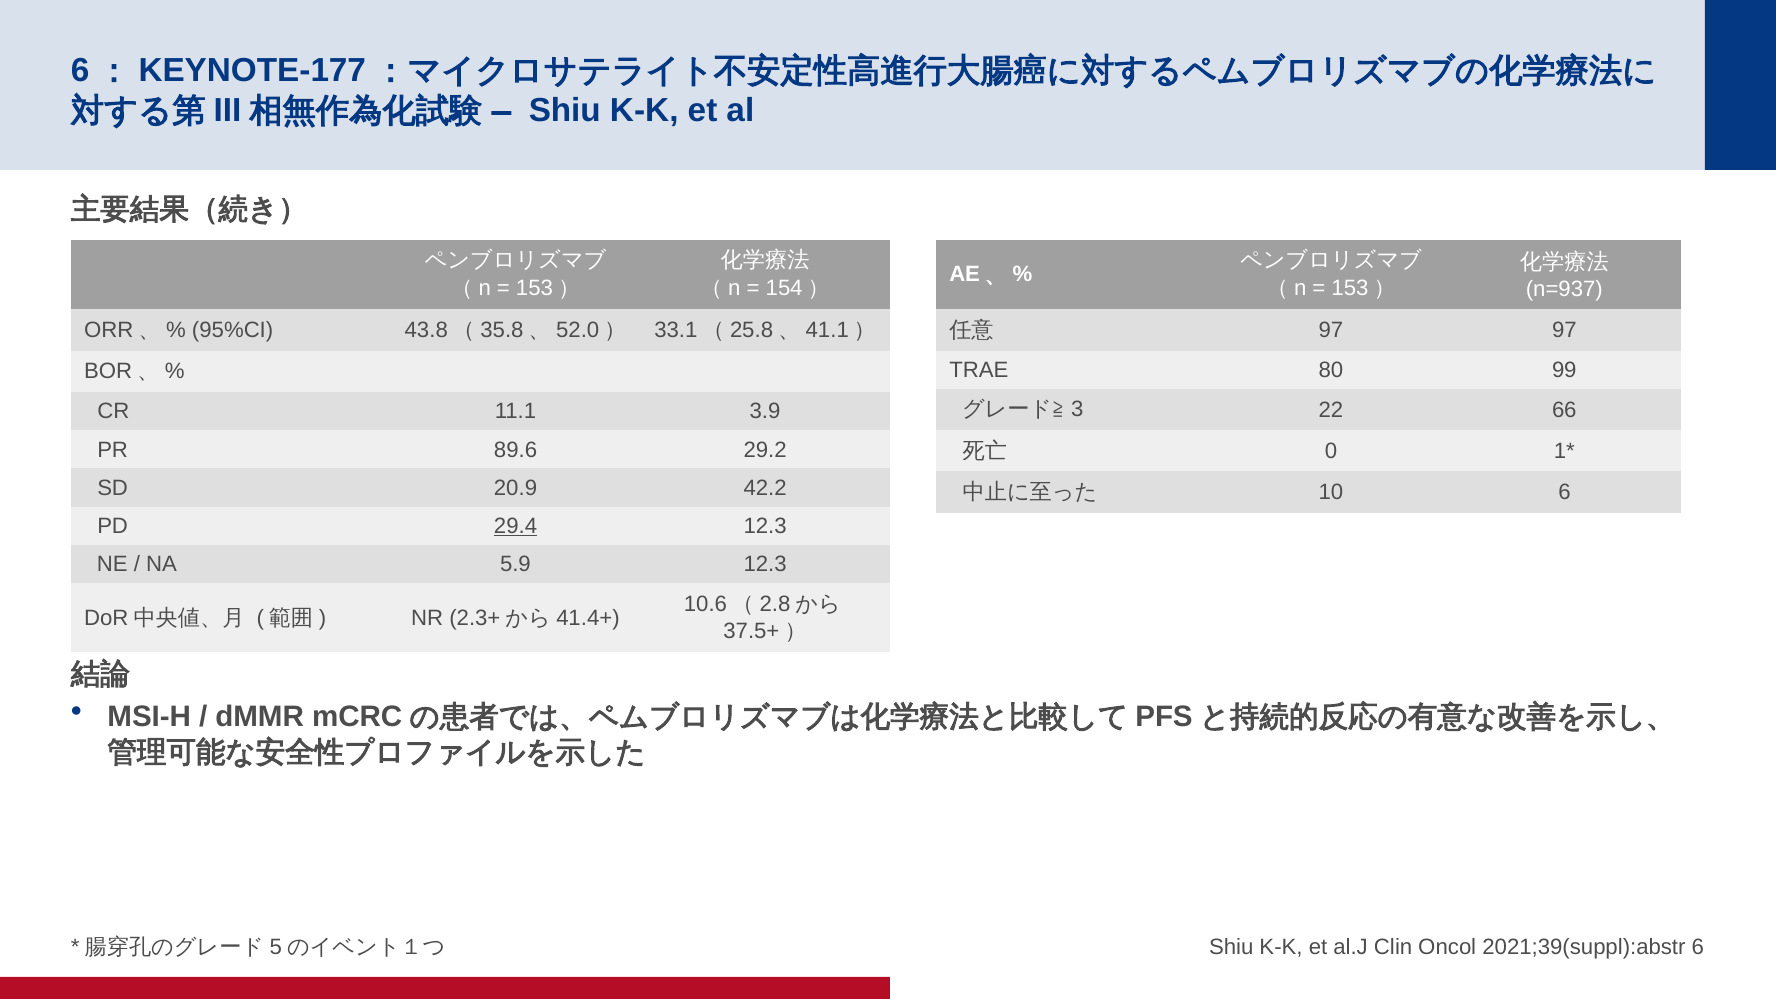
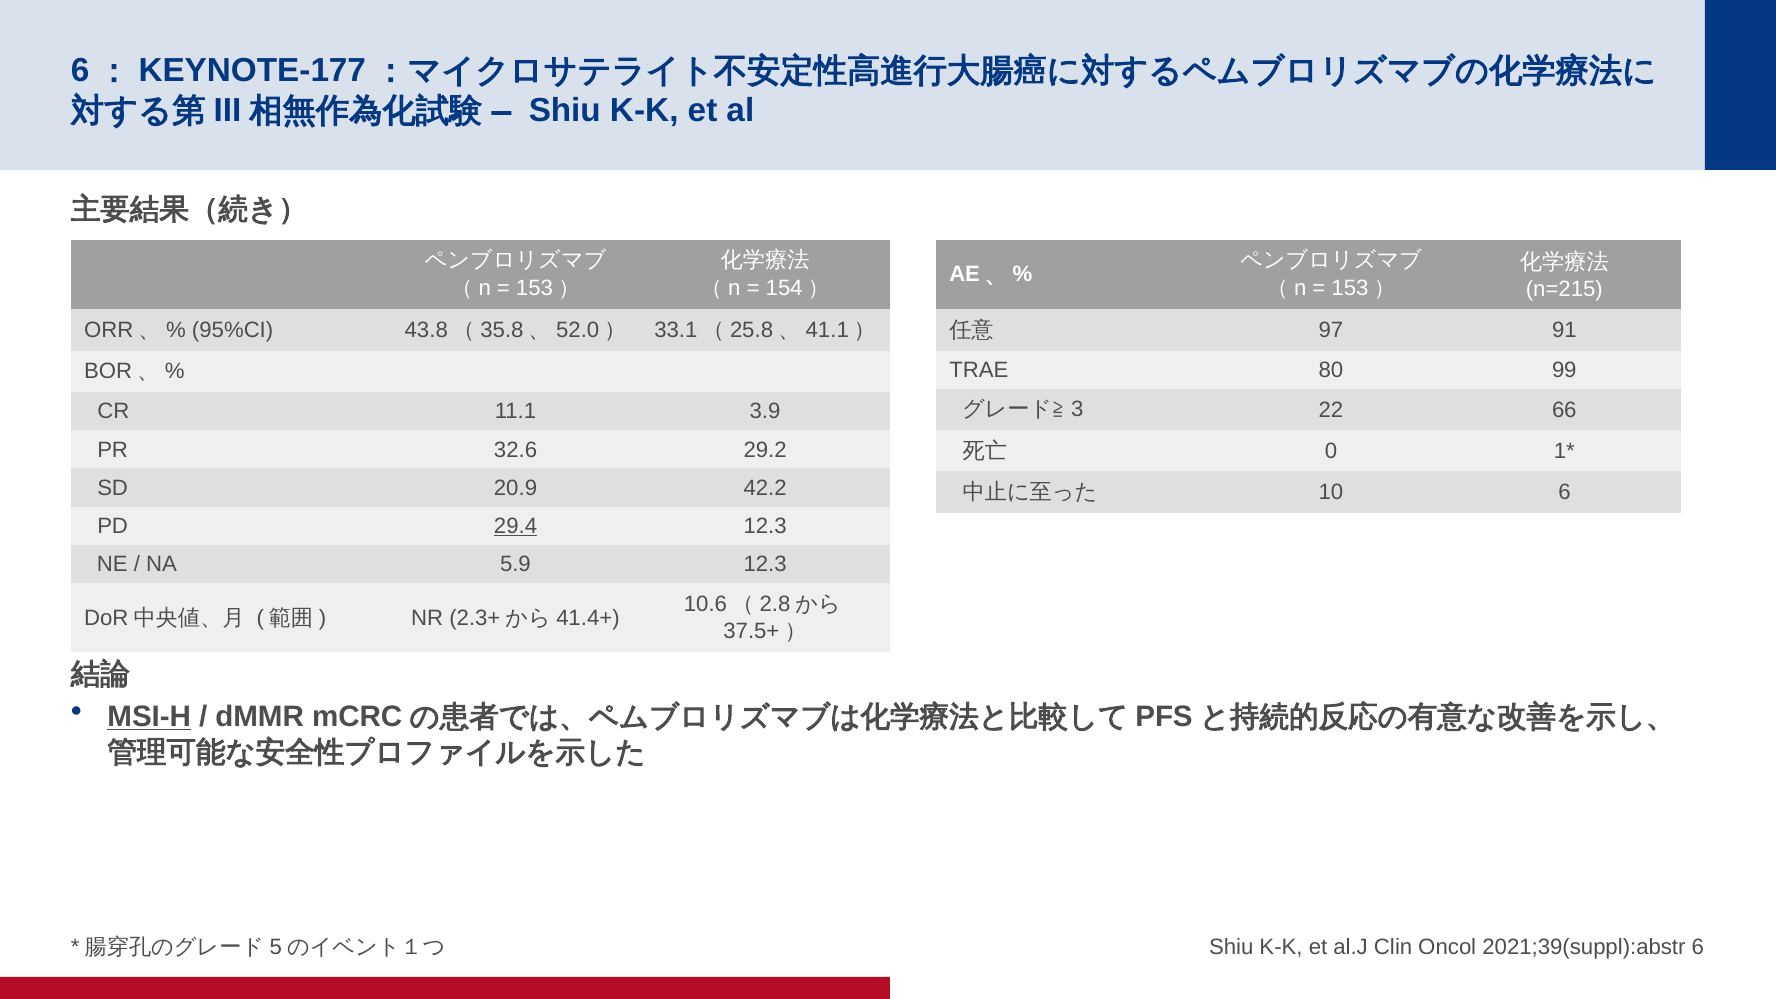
n=937: n=937 -> n=215 (1564, 289)
97 97: 97 -> 91 (1564, 330)
89.6: 89.6 -> 32.6 (516, 450)
MSI-H underline: none -> present (149, 717)
